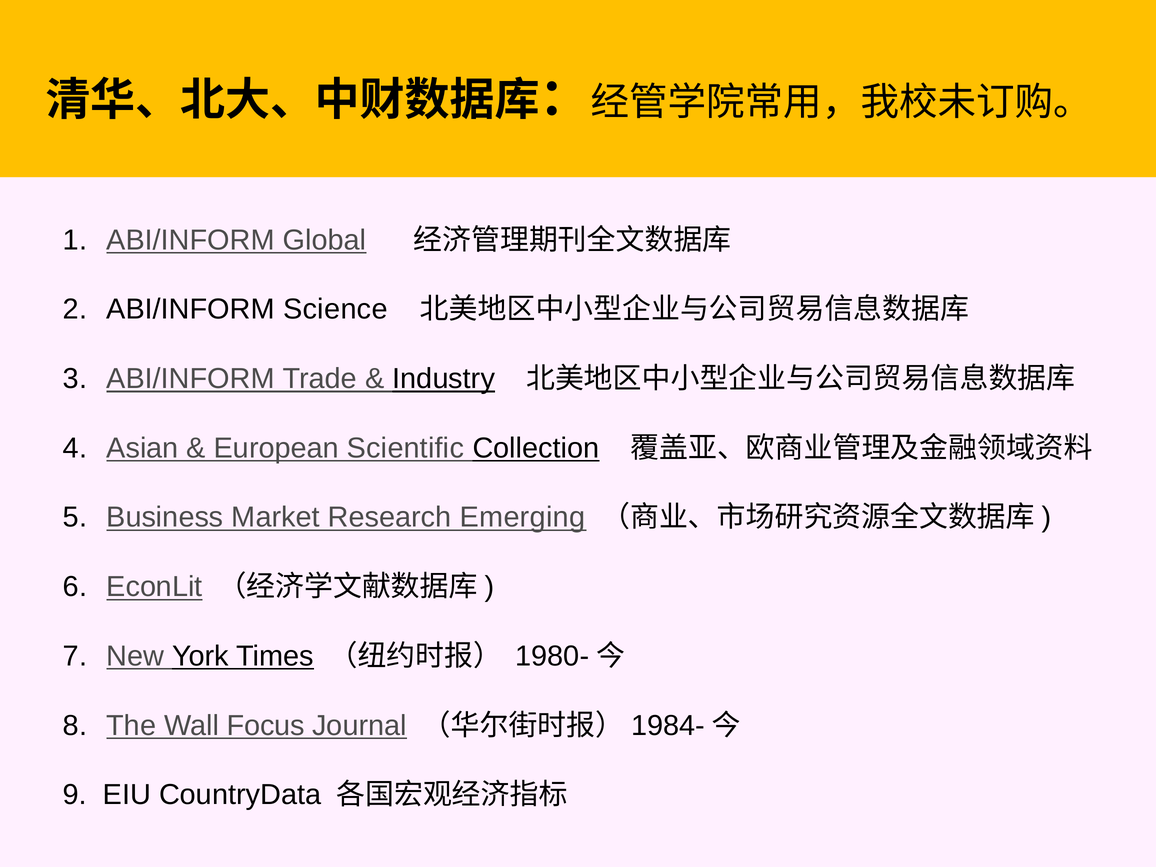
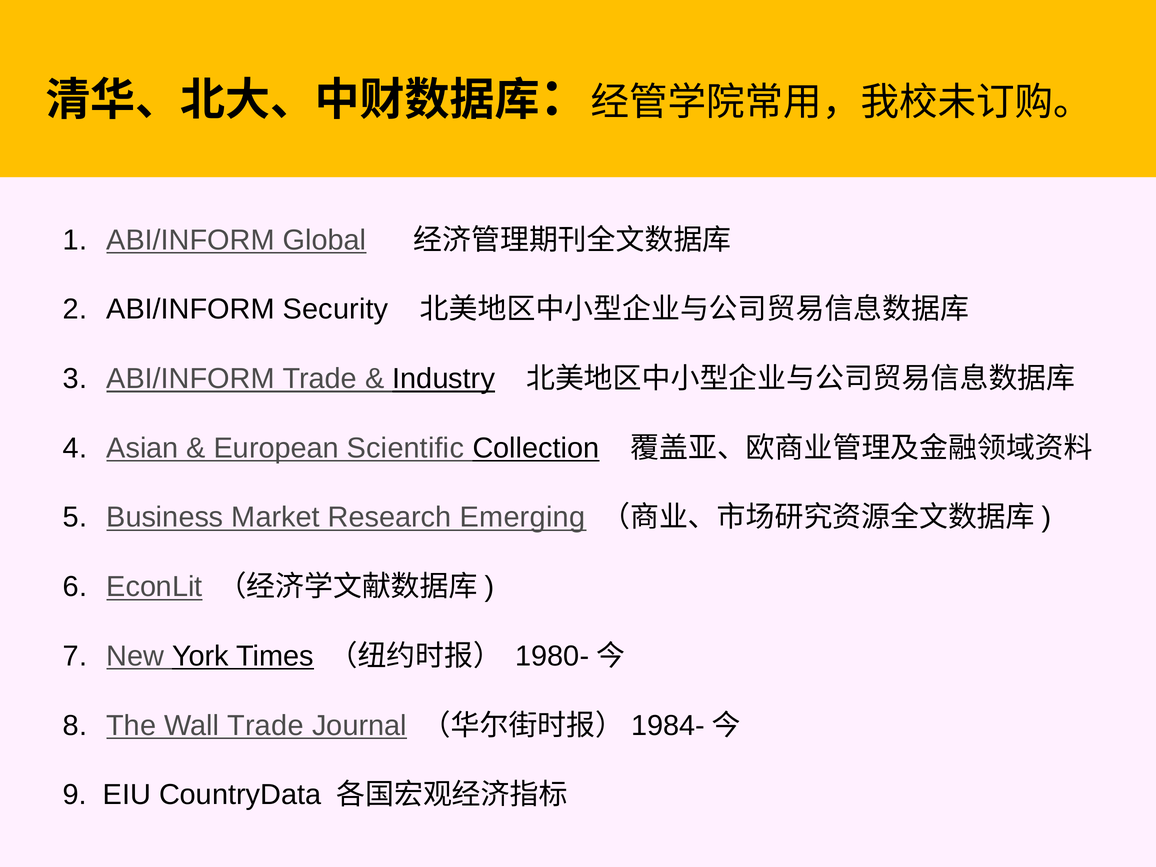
Science: Science -> Security (336, 309)
Wall Focus: Focus -> Trade (265, 726)
